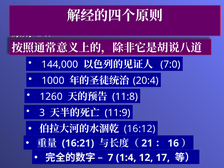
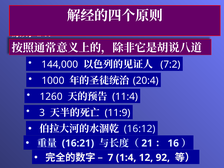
7:0: 7:0 -> 7:2 (170, 64)
11:8: 11:8 -> 11:4 (125, 97)
17: 17 -> 92 (163, 158)
